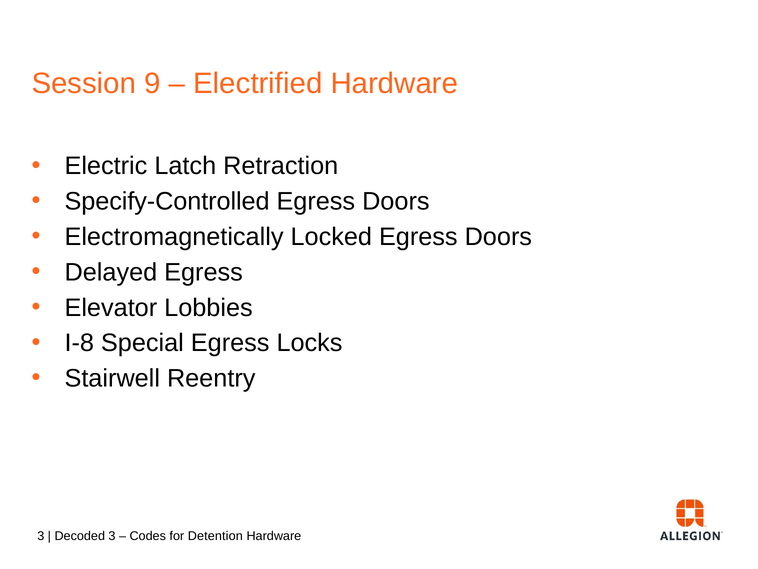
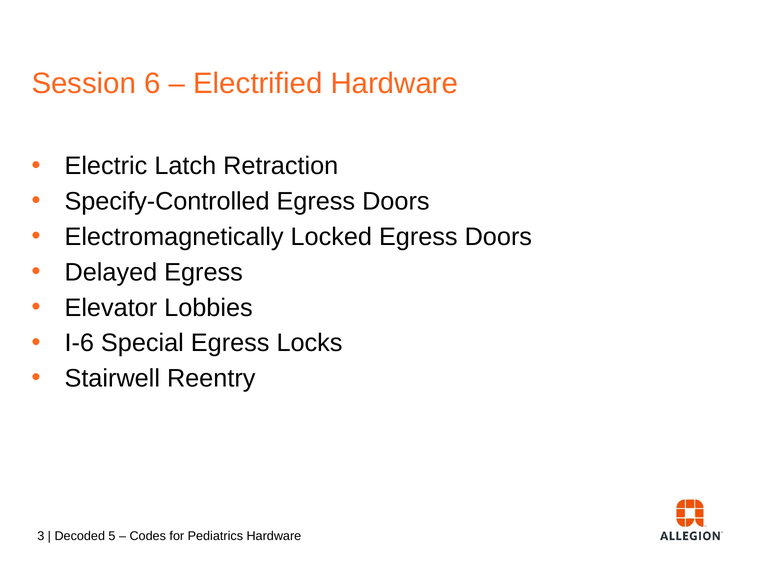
9: 9 -> 6 (152, 83)
I-8: I-8 -> I-6 (79, 343)
3: 3 -> 5 (112, 536)
Detention: Detention -> Pediatrics (215, 536)
